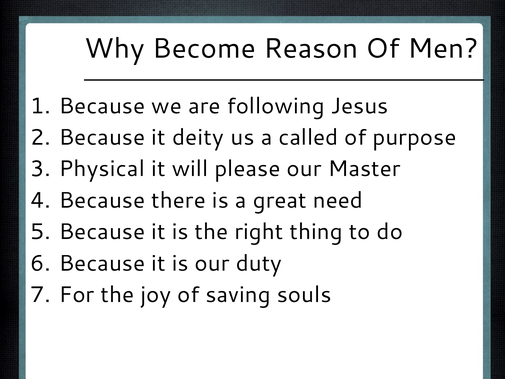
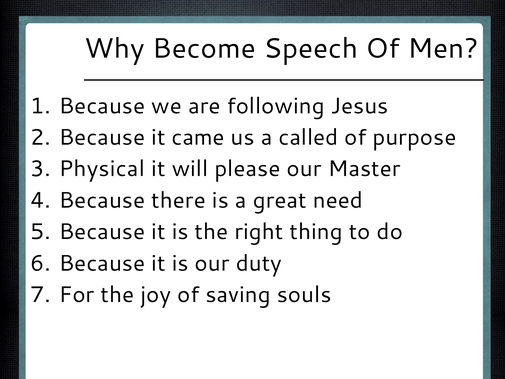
Reason: Reason -> Speech (311, 49)
deity: deity -> came (198, 137)
